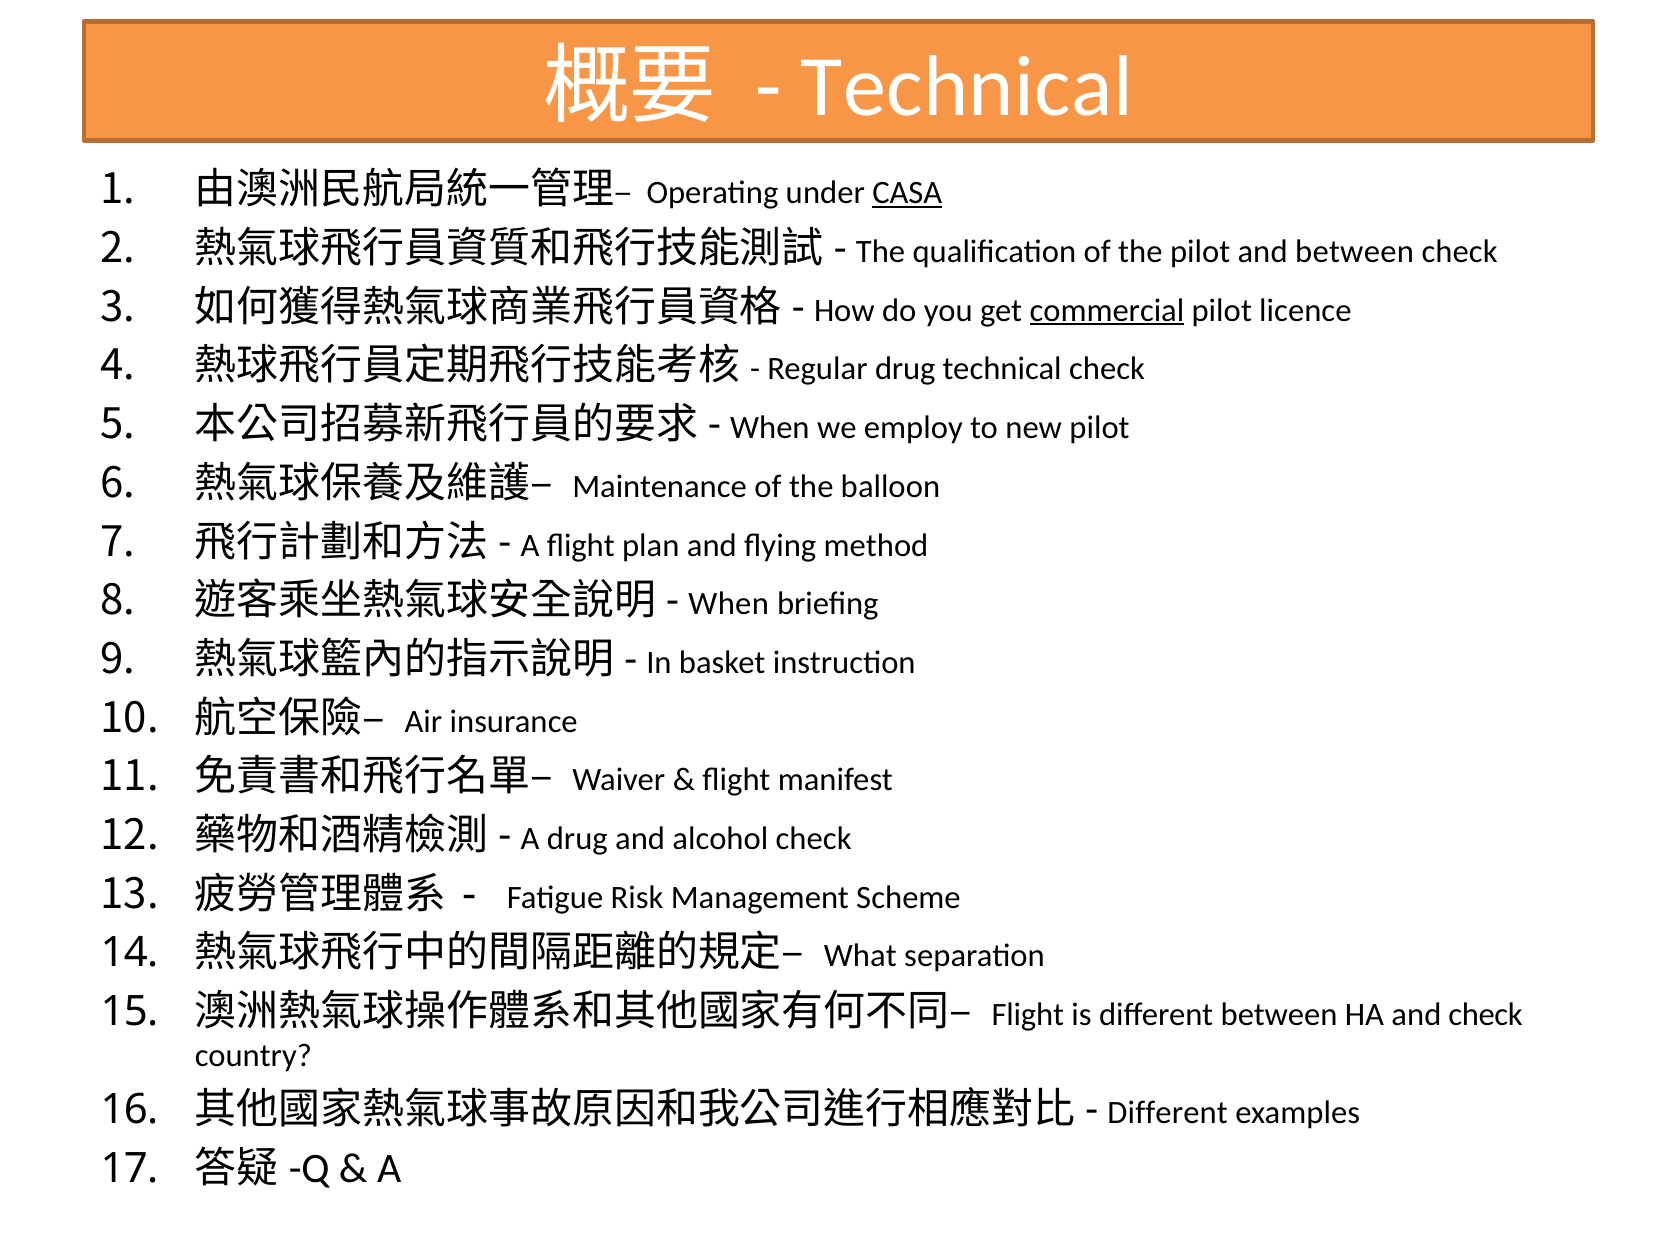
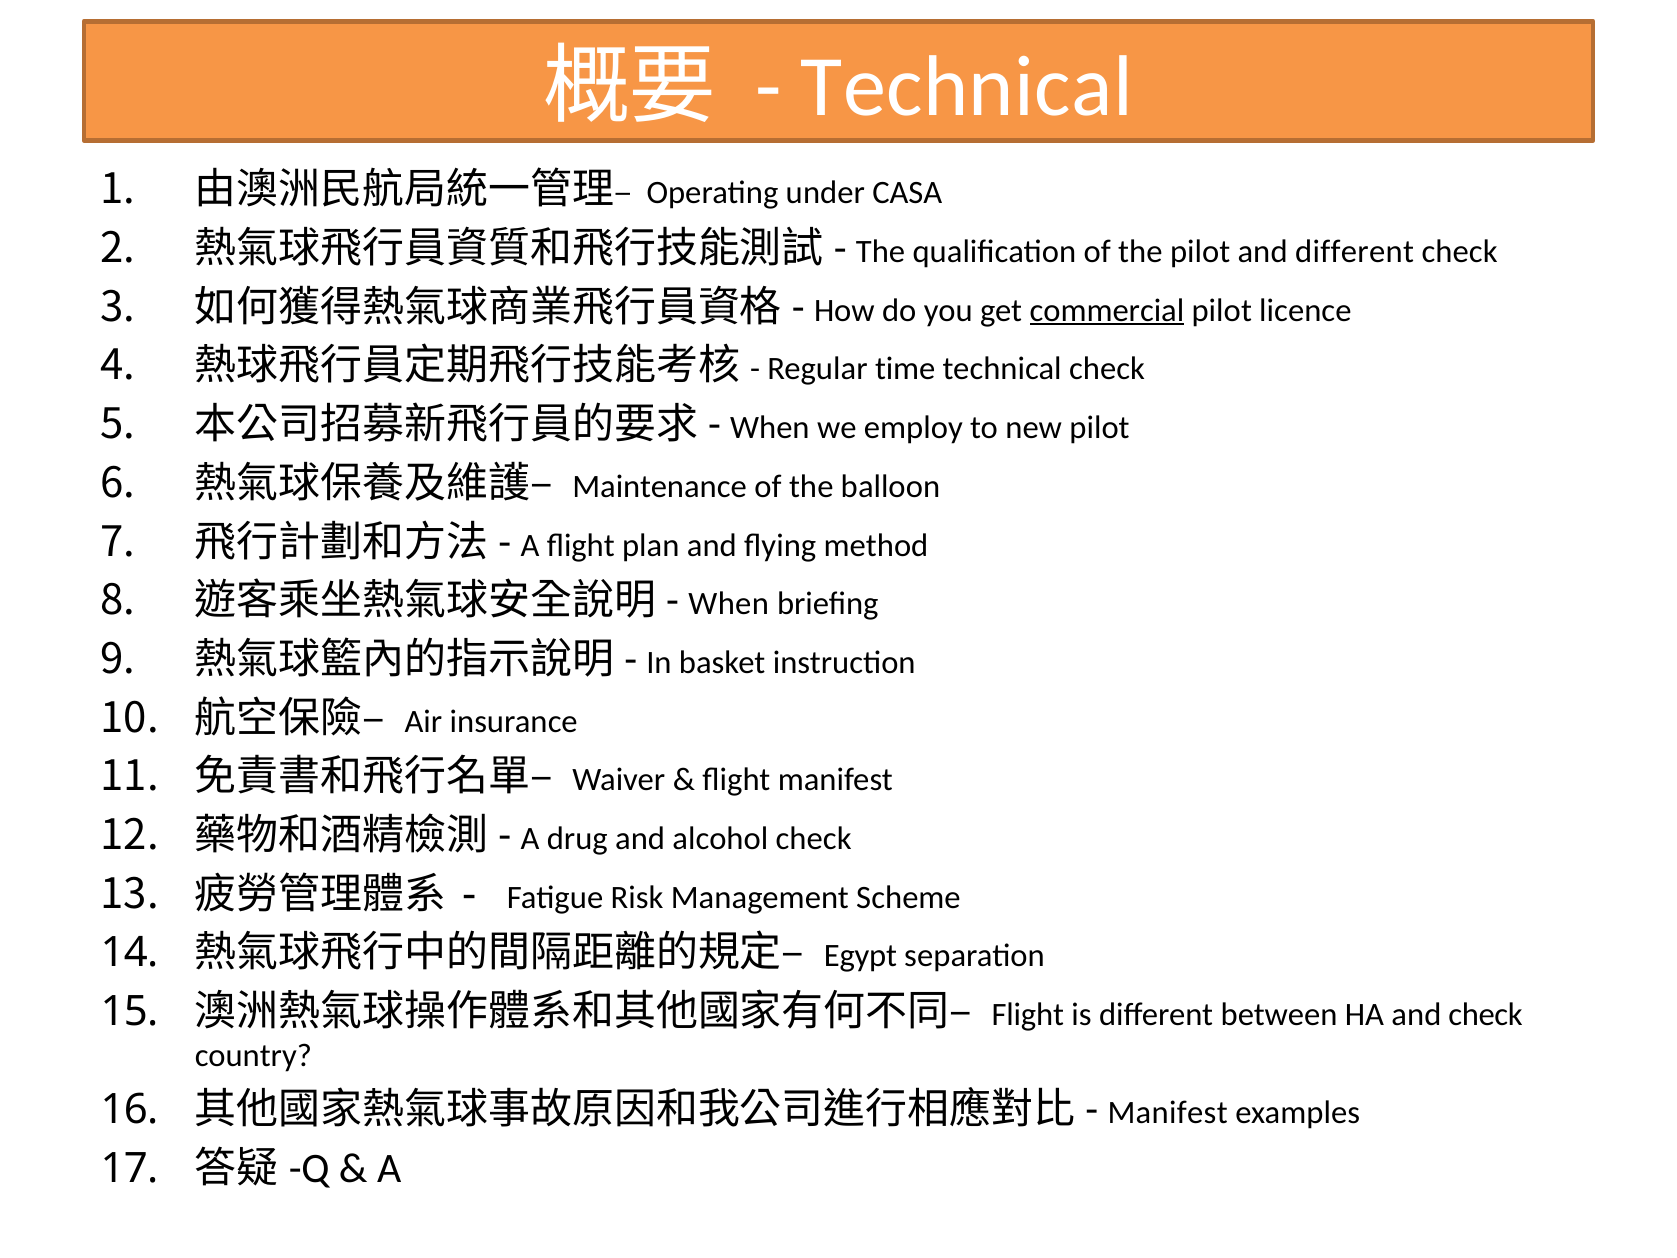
CASA underline: present -> none (907, 193)
and between: between -> different (1355, 252)
Regular drug: drug -> time (905, 369)
What: What -> Egypt (860, 956)
Different: Different -> Manifest (1168, 1113)
